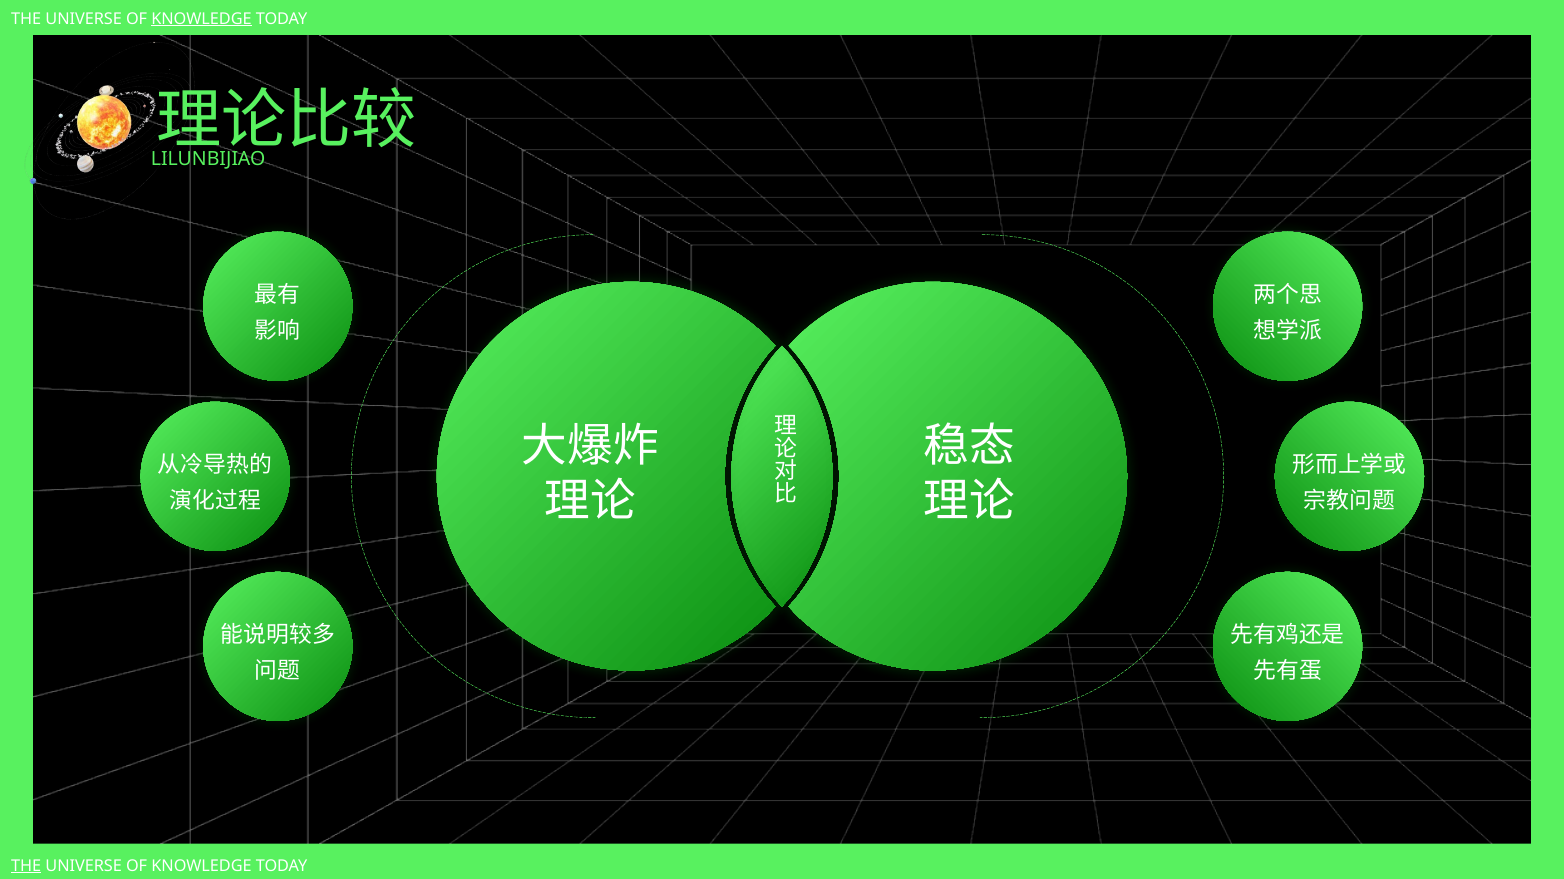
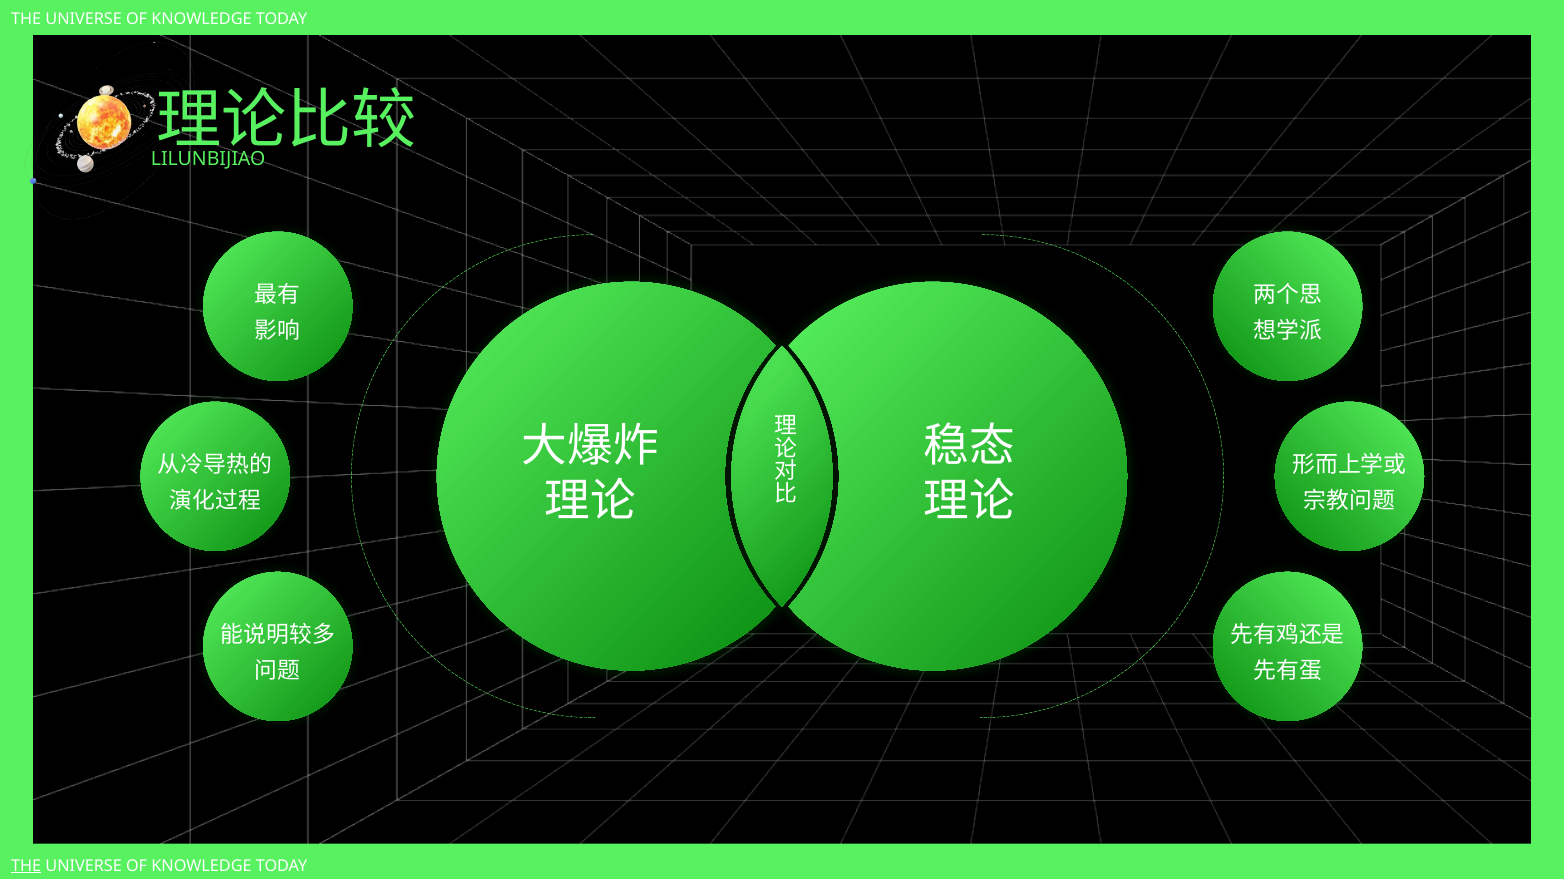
KNOWLEDGE underline: present -> none (202, 19)
